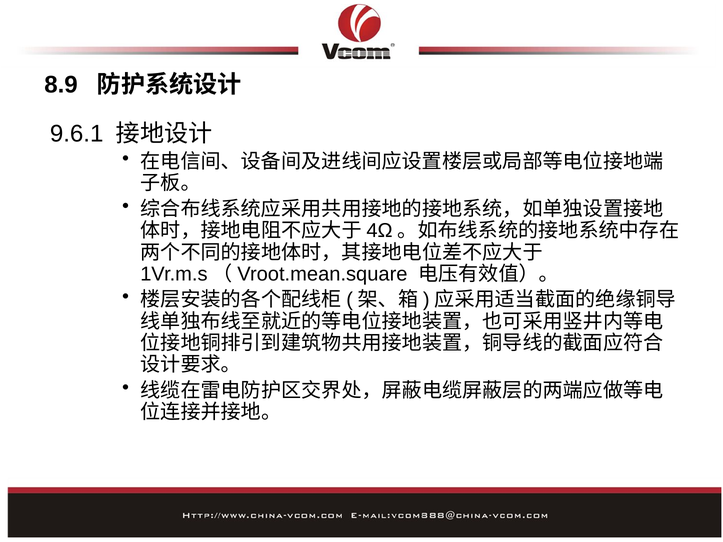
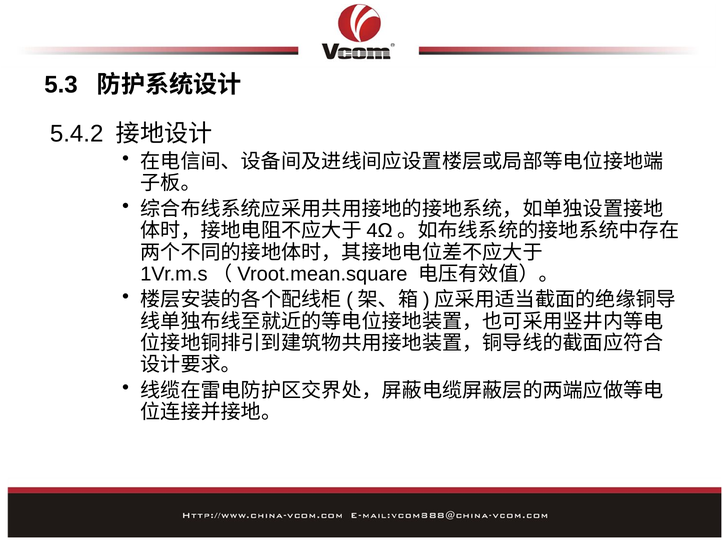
8.9: 8.9 -> 5.3 (61, 85)
9.6.1: 9.6.1 -> 5.4.2 (77, 134)
